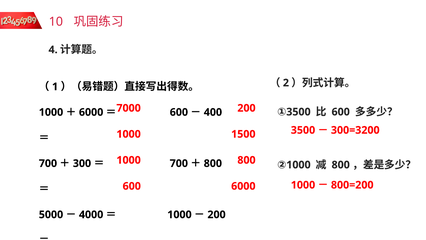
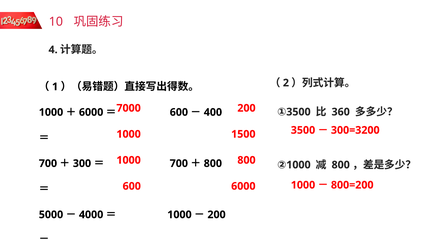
600: 600 -> 360 (341, 112)
